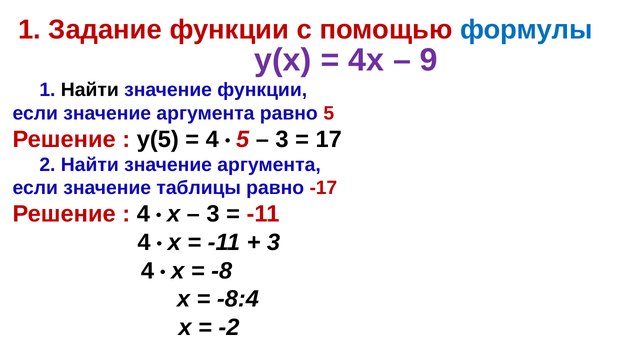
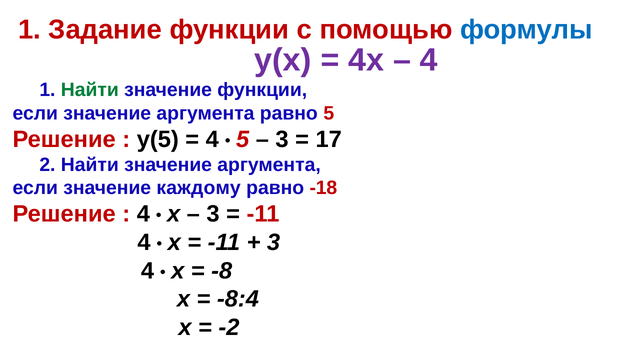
9: 9 -> 4 (429, 60)
Найти colour: black -> green (90, 90)
таблицы: таблицы -> каждому (199, 188)
-17: -17 -> -18 (323, 188)
